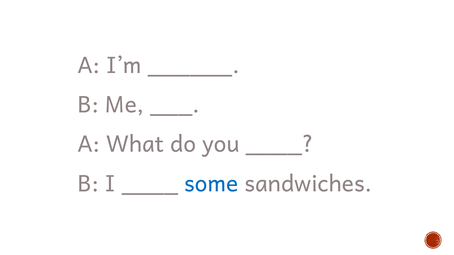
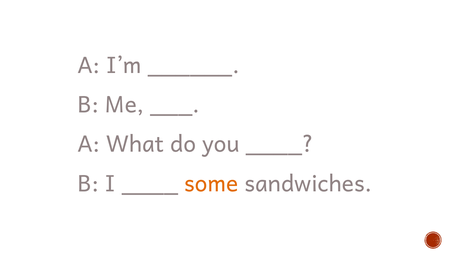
some colour: blue -> orange (211, 184)
